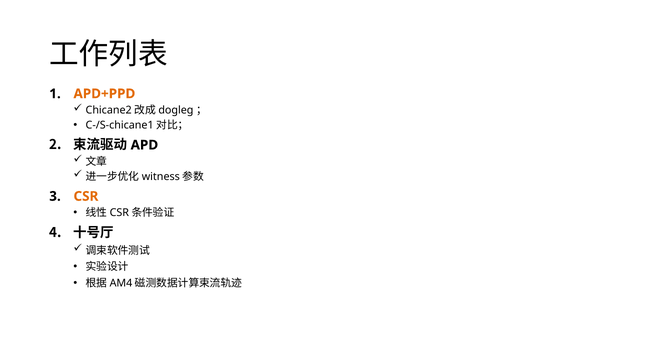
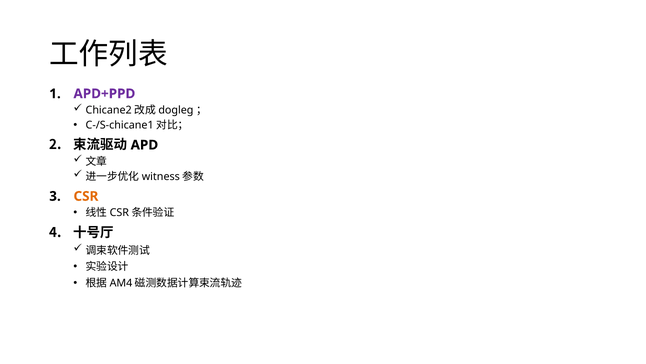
APD+PPD colour: orange -> purple (104, 94)
